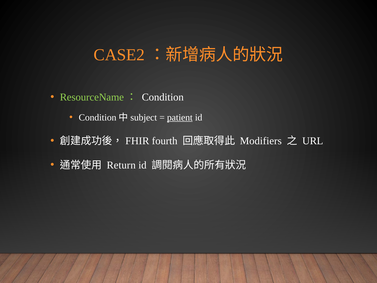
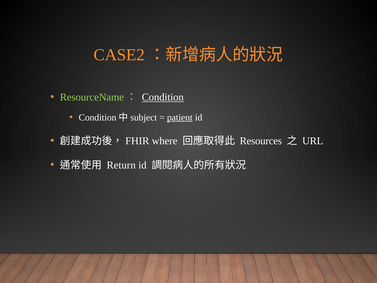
Condition underline: none -> present (163, 97)
fourth: fourth -> where (165, 141)
Modifiers: Modifiers -> Resources (261, 141)
